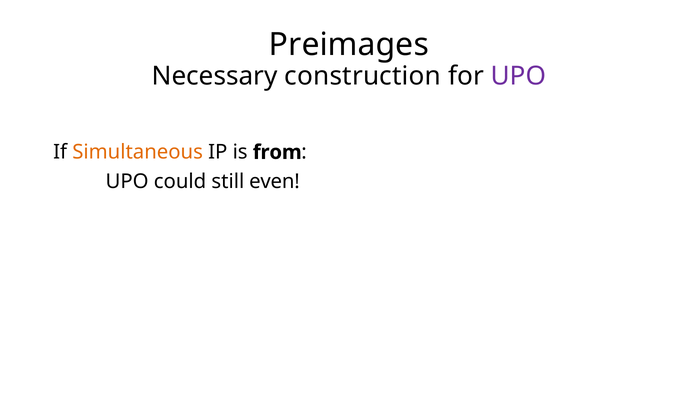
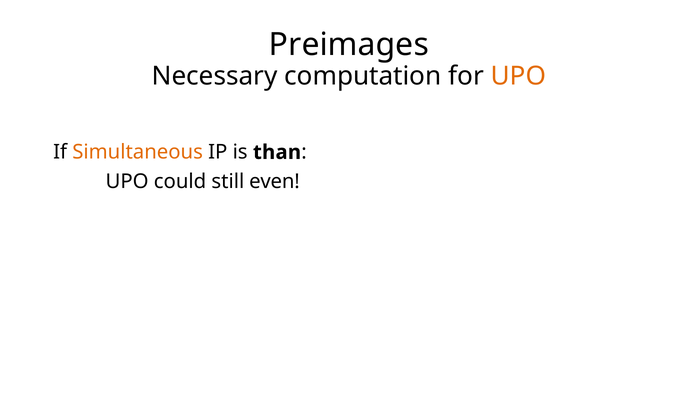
construction: construction -> computation (363, 76)
UPO colour: purple -> orange (518, 76)
from: from -> than (277, 152)
